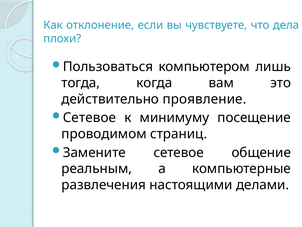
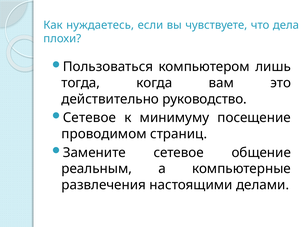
отклонение: отклонение -> нуждаетесь (100, 25)
проявление: проявление -> руководство (205, 99)
